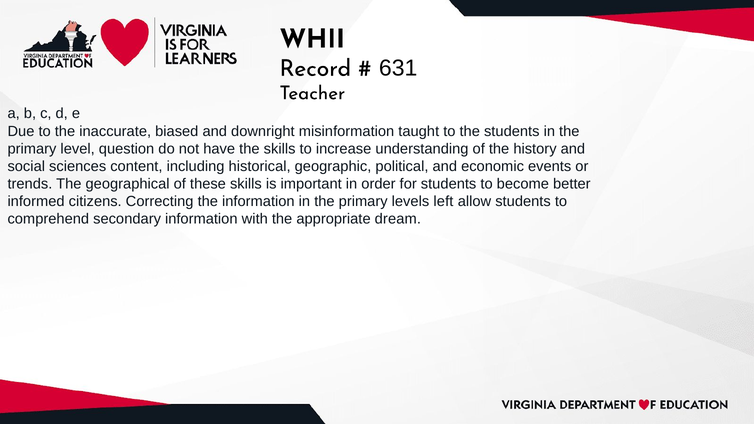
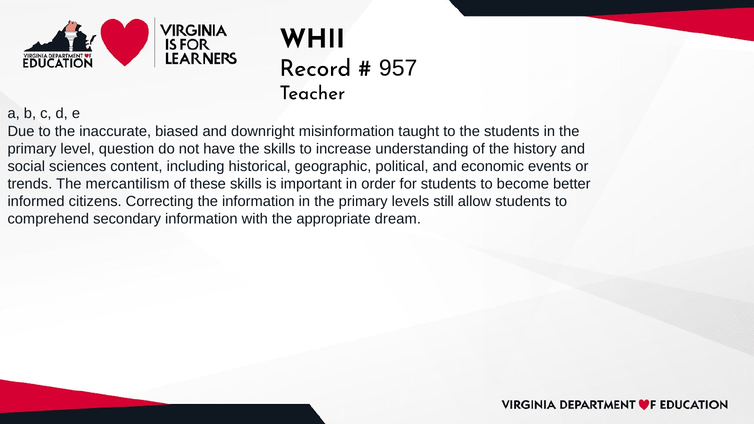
631: 631 -> 957 (398, 68)
geographical: geographical -> mercantilism (128, 184)
left: left -> still (444, 202)
